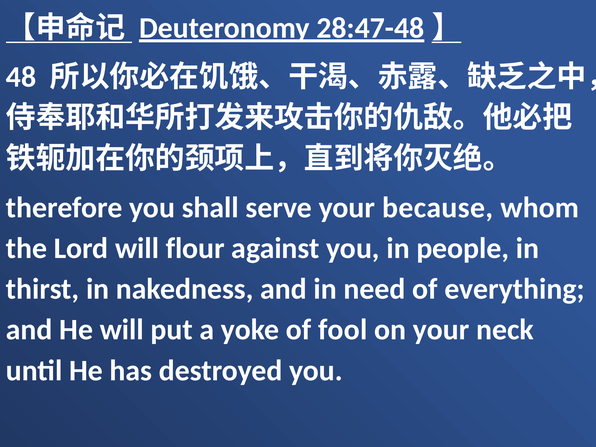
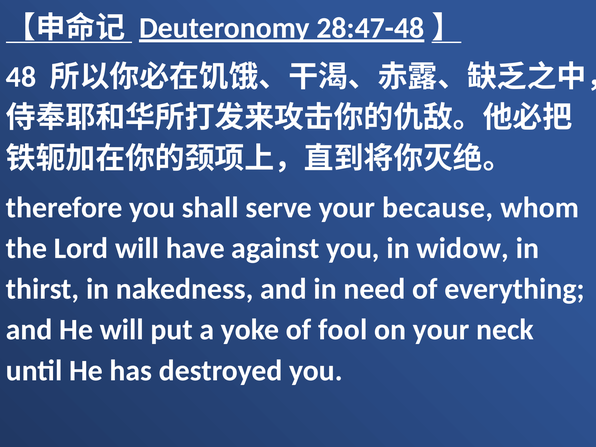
flour: flour -> have (195, 248)
people: people -> widow (463, 248)
